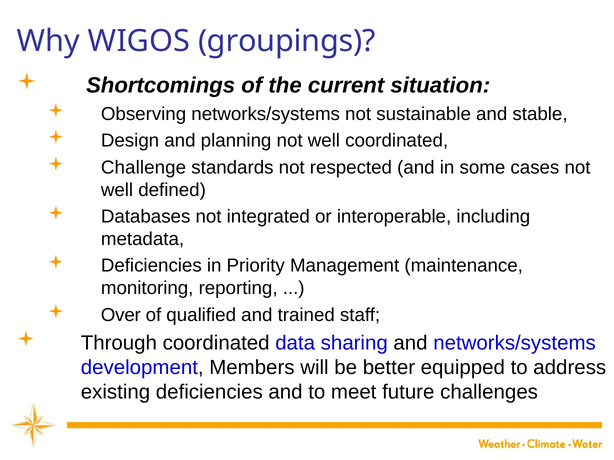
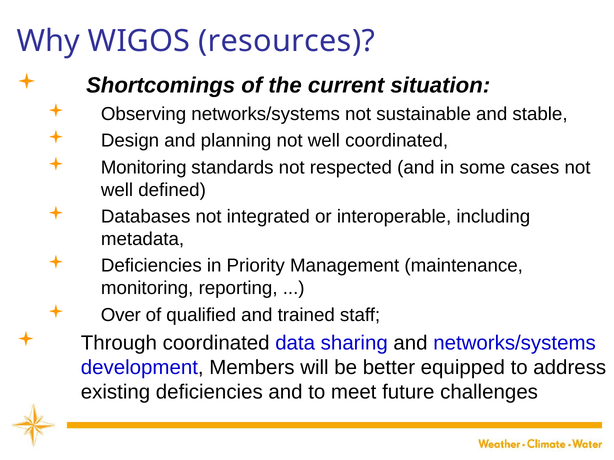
groupings: groupings -> resources (286, 41)
Challenge: Challenge -> Monitoring (144, 168)
